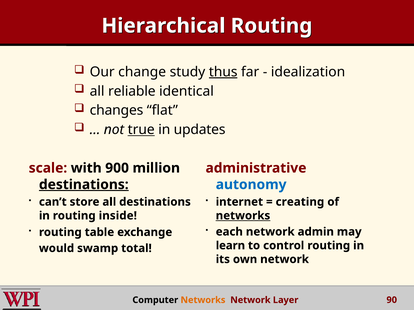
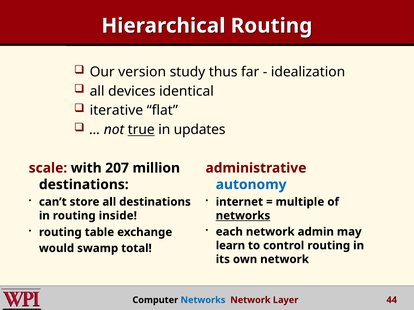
change: change -> version (142, 72)
thus underline: present -> none (223, 72)
reliable: reliable -> devices (132, 91)
changes: changes -> iterative (116, 111)
900: 900 -> 207 (117, 168)
destinations underline: present -> none (84, 185)
creating: creating -> multiple (300, 202)
Networks colour: orange -> blue (203, 300)
90: 90 -> 44 (392, 300)
